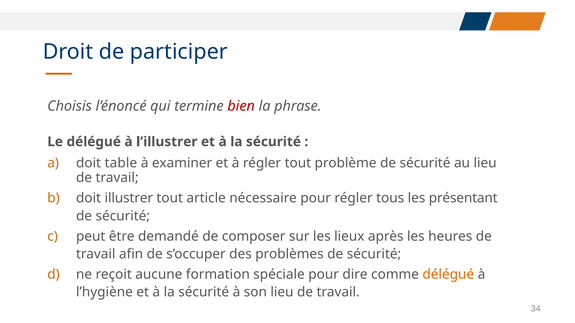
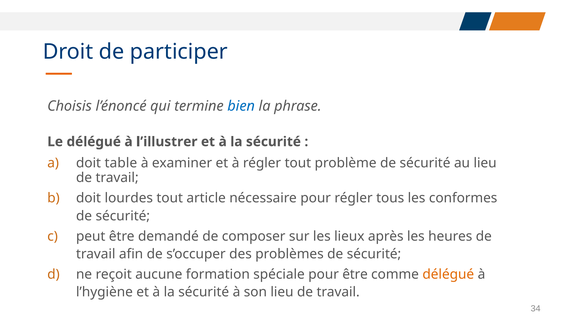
bien colour: red -> blue (241, 106)
illustrer: illustrer -> lourdes (129, 198)
présentant: présentant -> conformes (463, 198)
pour dire: dire -> être (355, 275)
